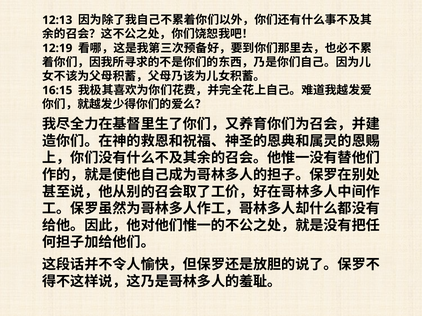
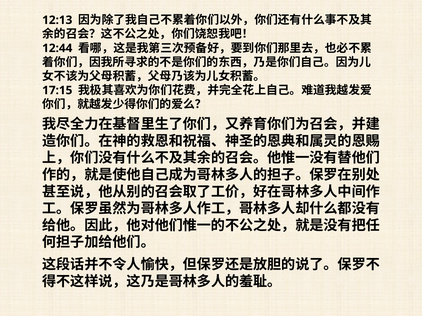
12:19: 12:19 -> 12:44 (57, 48)
16:15: 16:15 -> 17:15 (57, 90)
